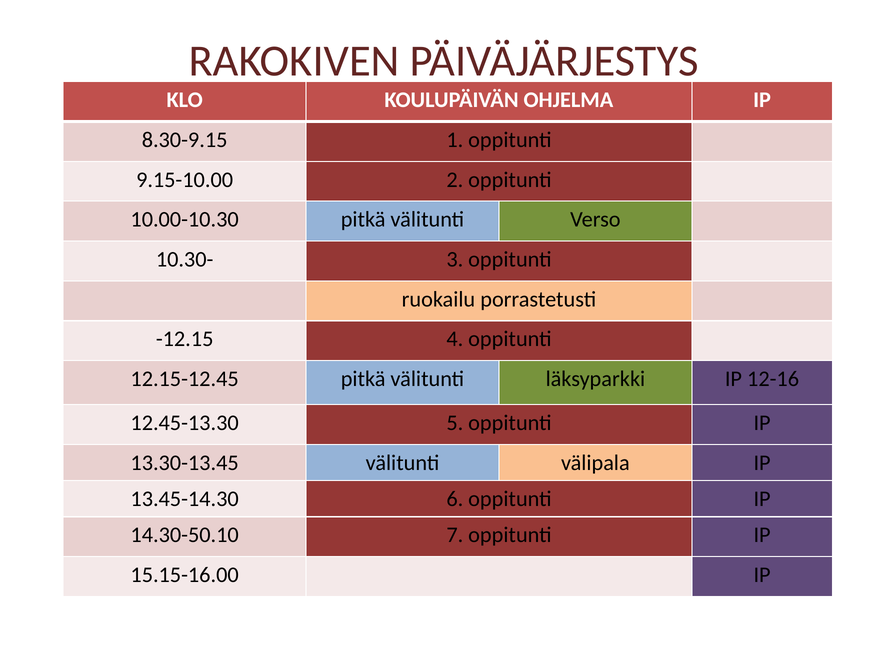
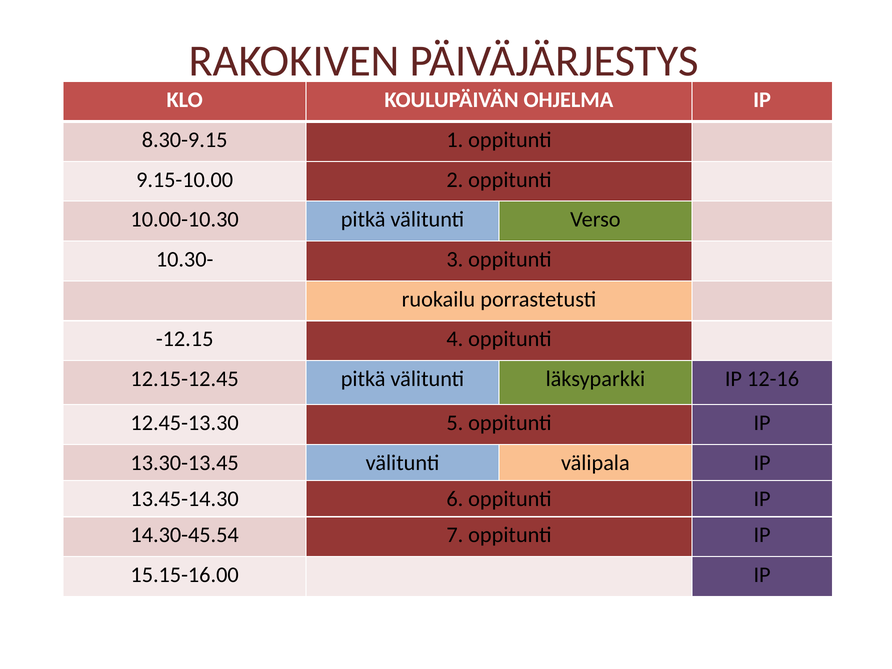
14.30-50.10: 14.30-50.10 -> 14.30-45.54 (185, 535)
